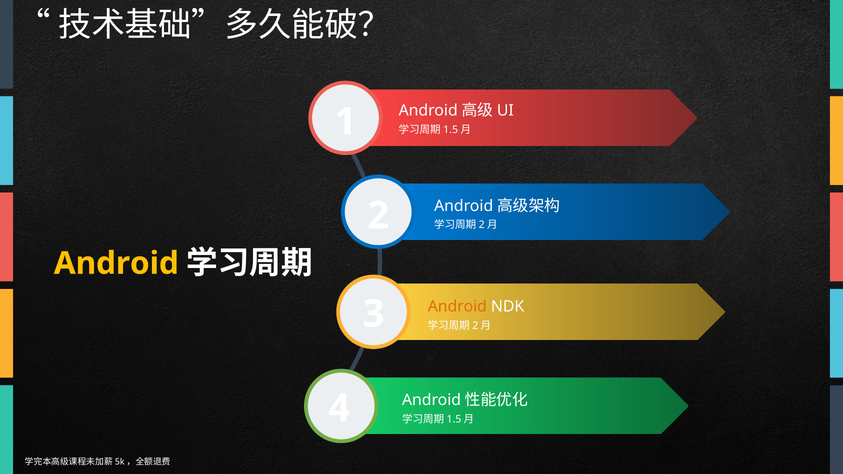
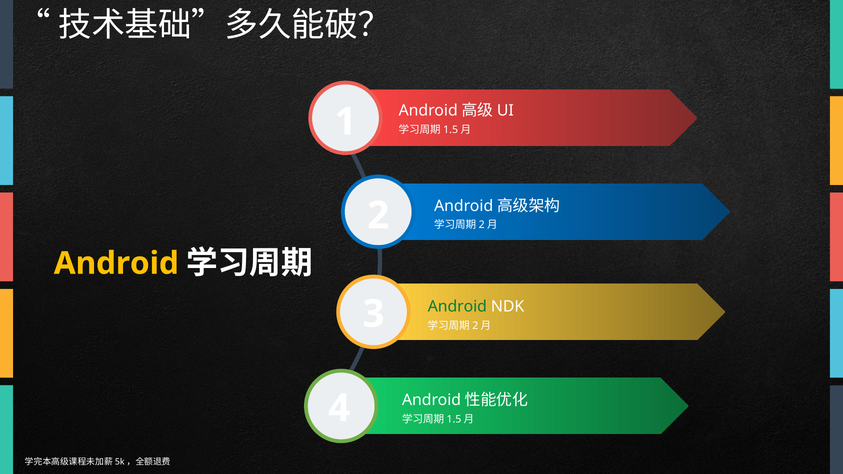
Android colour: orange -> green (457, 307)
